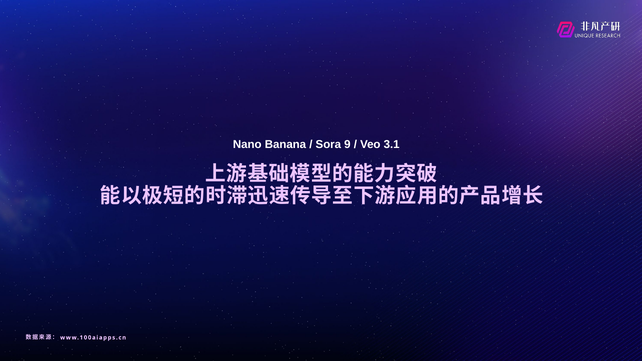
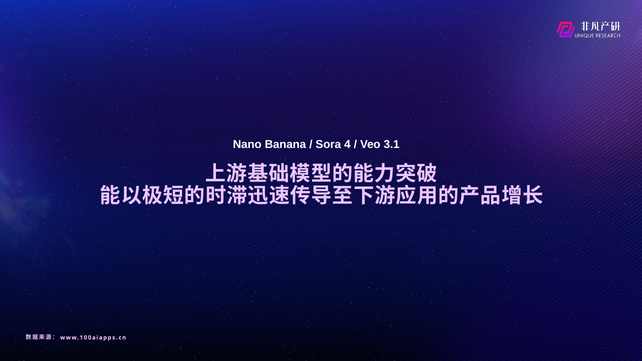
9: 9 -> 4 (347, 145)
